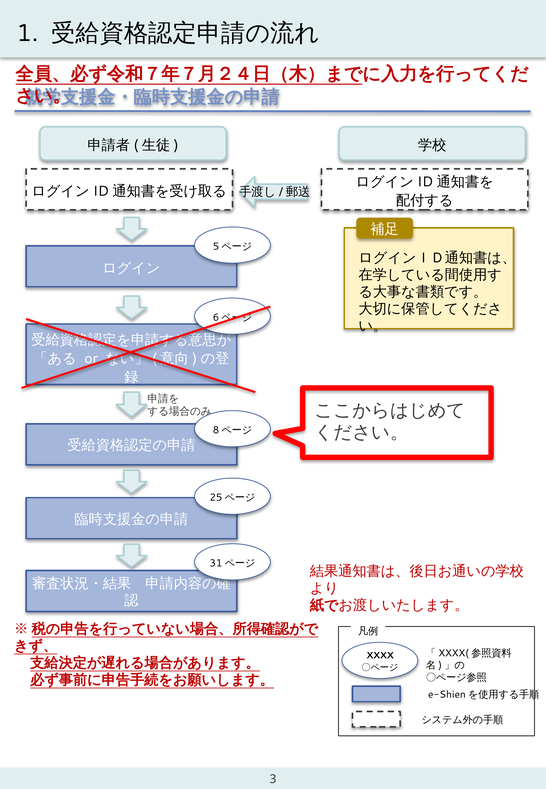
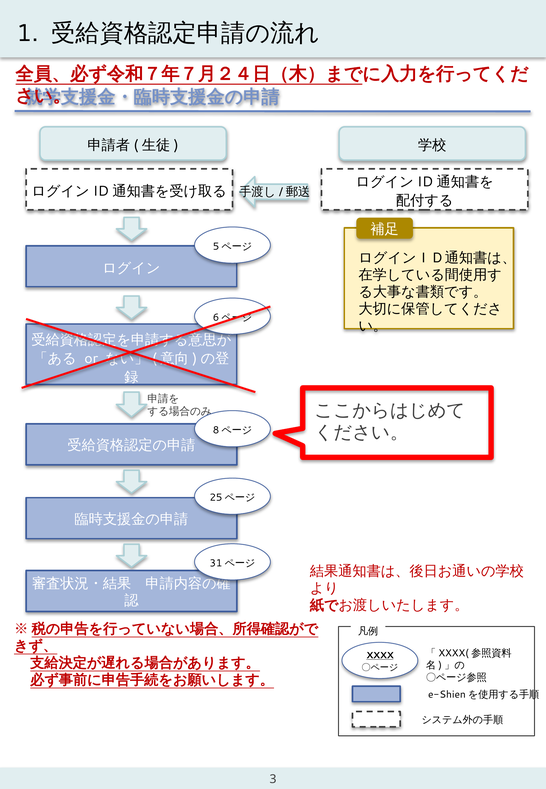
XXXX underline: none -> present (380, 655)
